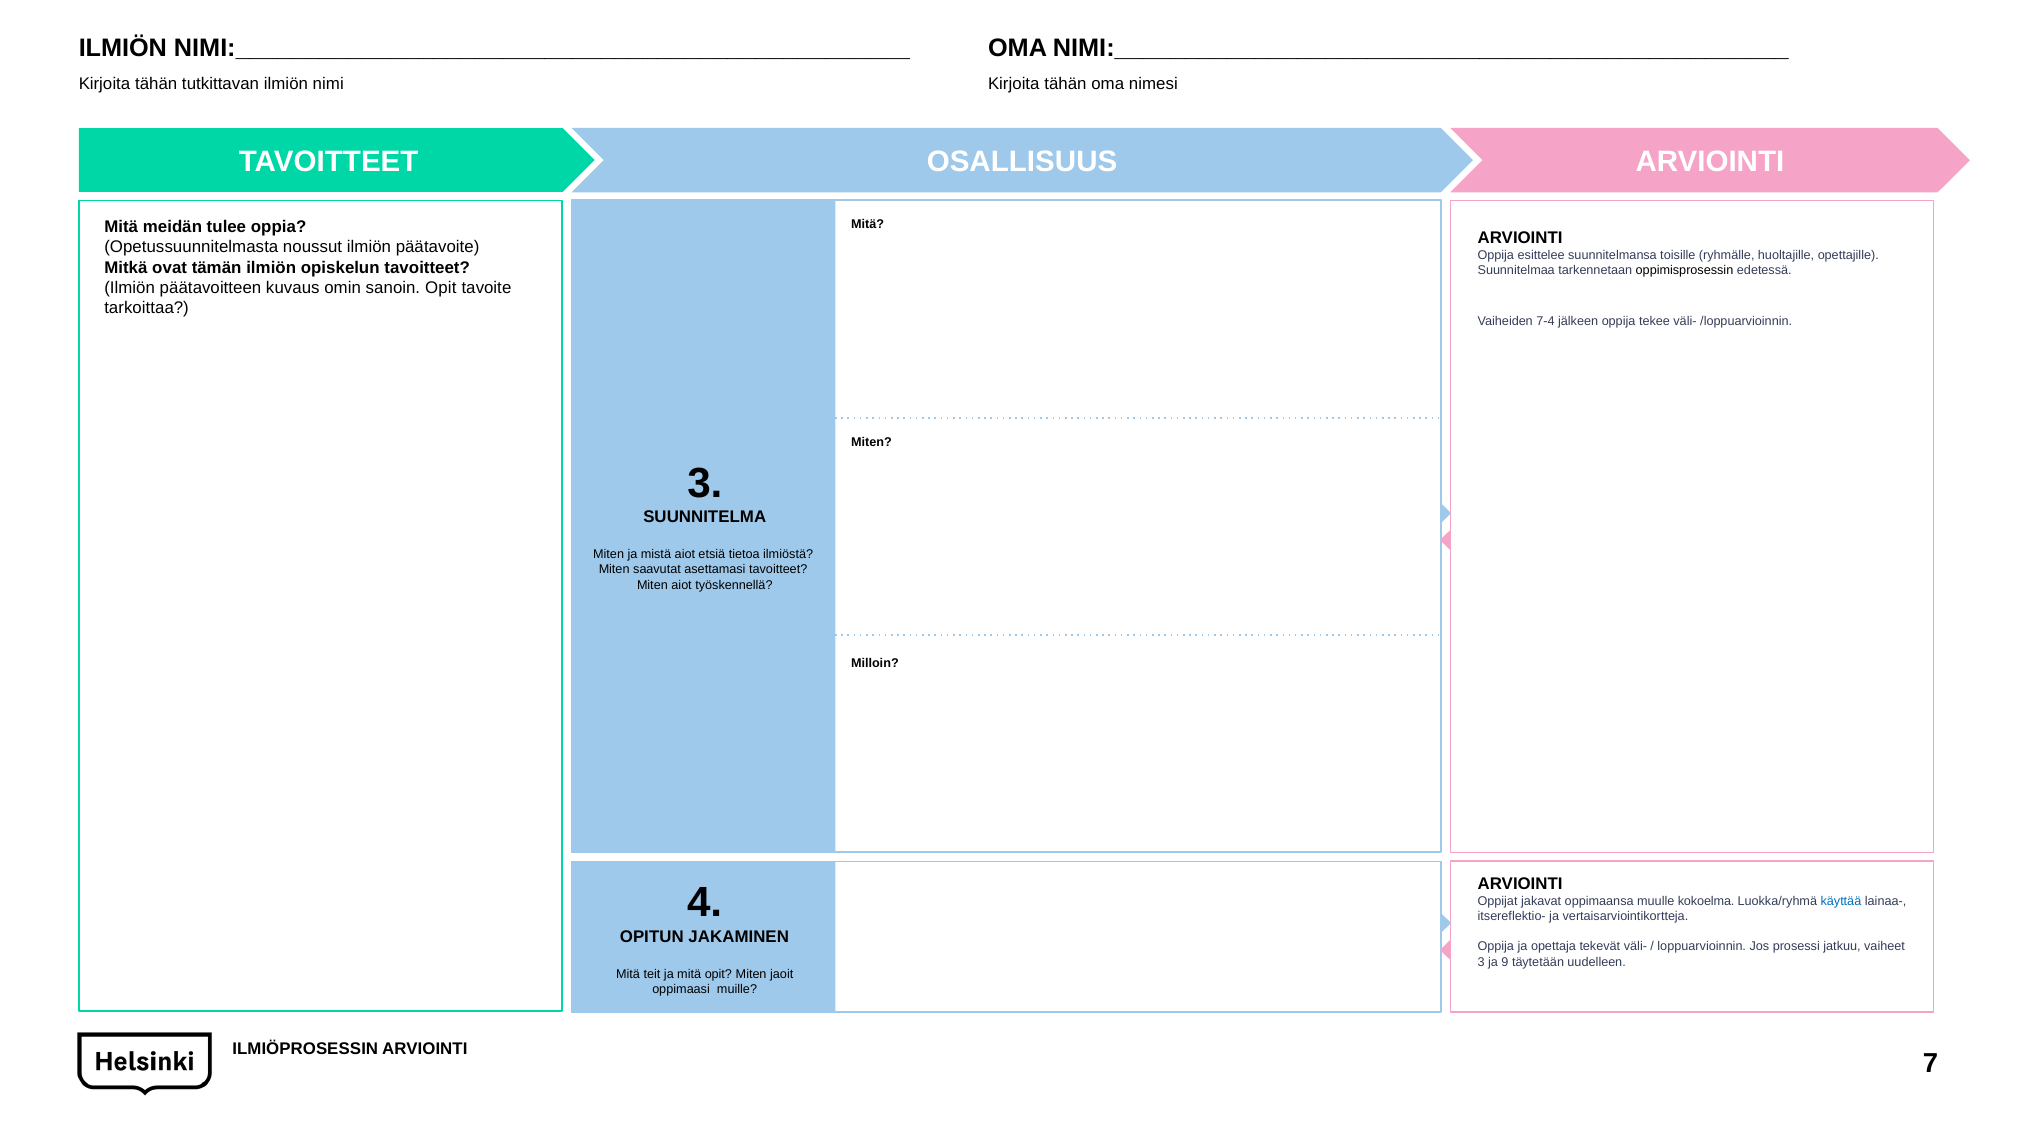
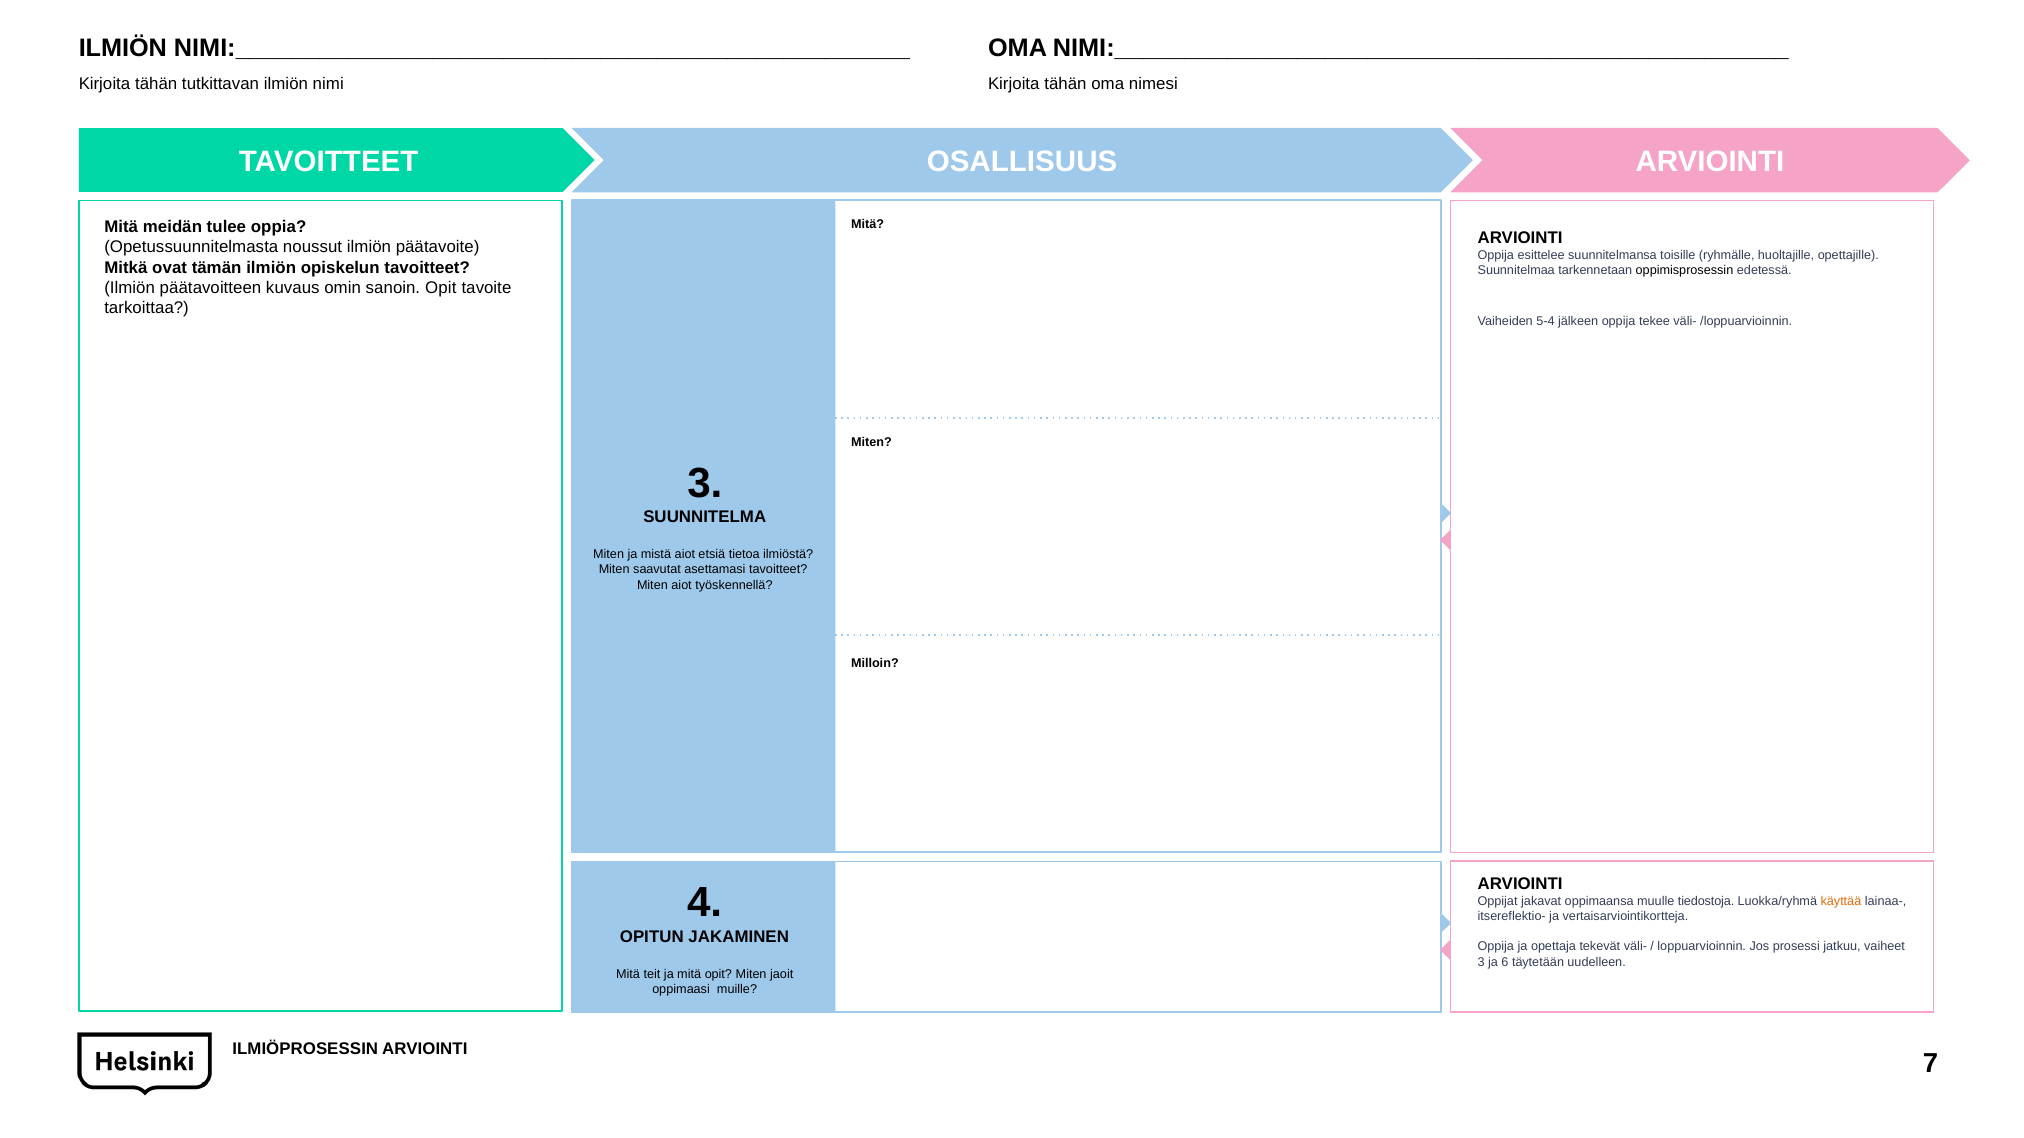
7-4: 7-4 -> 5-4 (1546, 321)
kokoelma: kokoelma -> tiedostoja (1706, 902)
käyttää colour: blue -> orange (1841, 902)
9: 9 -> 6 (1505, 962)
